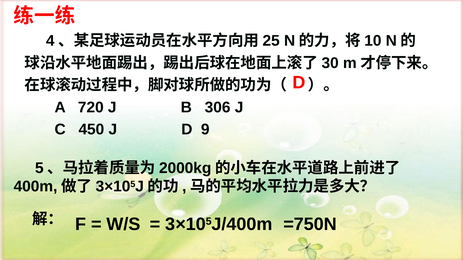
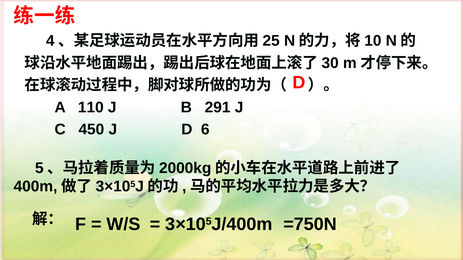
720: 720 -> 110 (91, 107)
306: 306 -> 291 (218, 107)
9: 9 -> 6 (205, 130)
